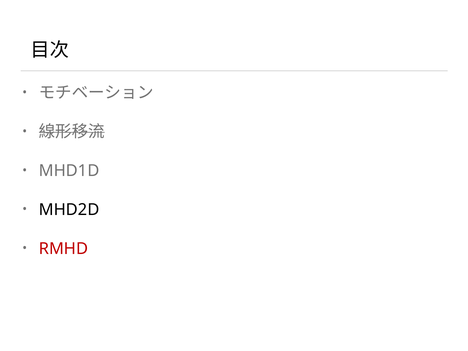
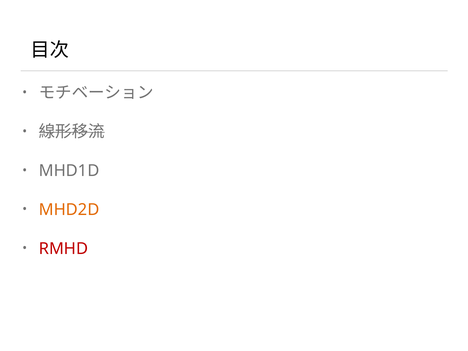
MHD2D colour: black -> orange (69, 210)
